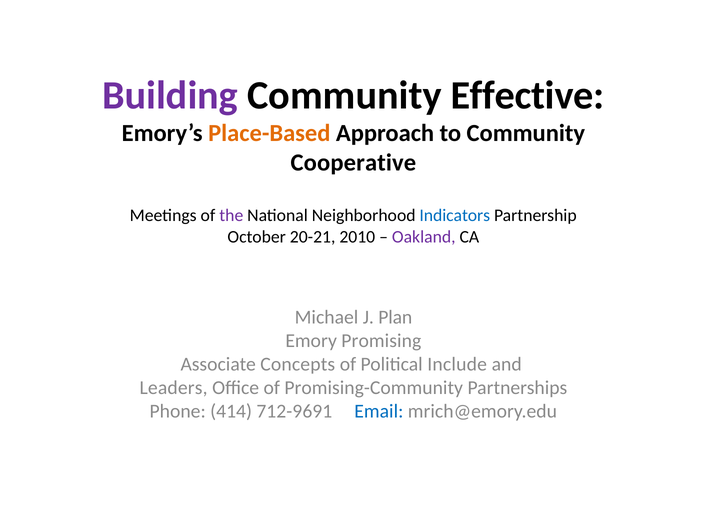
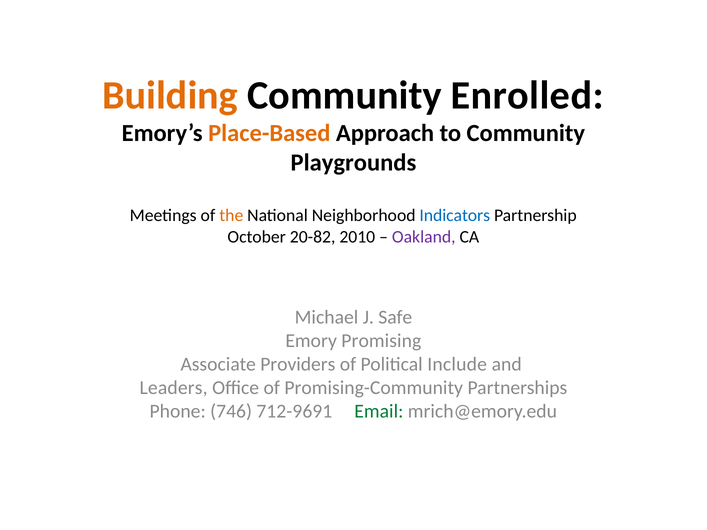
Building colour: purple -> orange (170, 95)
Effective: Effective -> Enrolled (527, 95)
Cooperative: Cooperative -> Playgrounds (353, 162)
the colour: purple -> orange (231, 216)
20-21: 20-21 -> 20-82 (313, 237)
Plan: Plan -> Safe (395, 317)
Concepts: Concepts -> Providers (298, 364)
414: 414 -> 746 (231, 411)
Email colour: blue -> green (379, 411)
